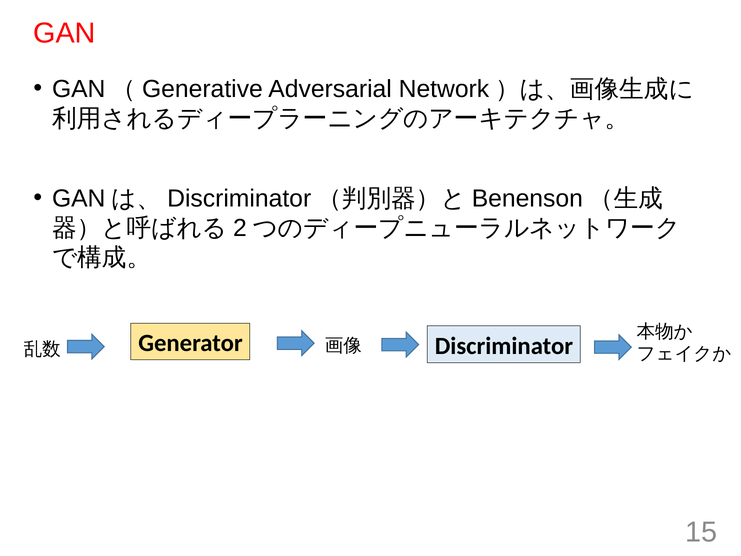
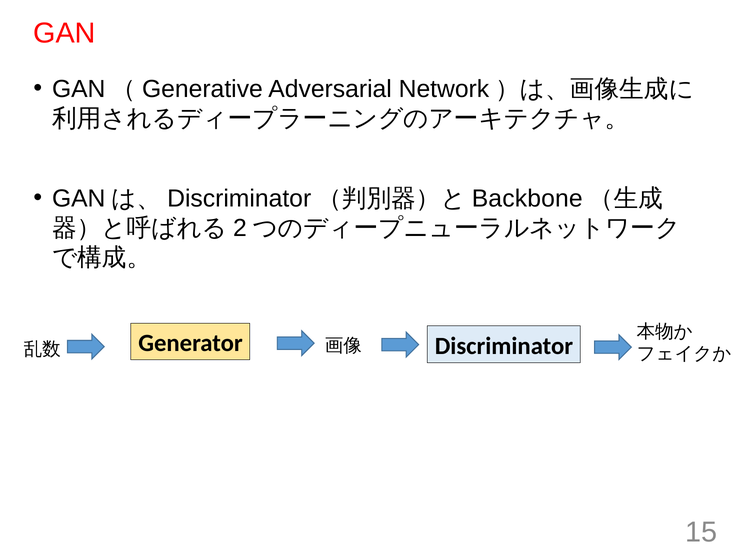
Benenson: Benenson -> Backbone (527, 198)
